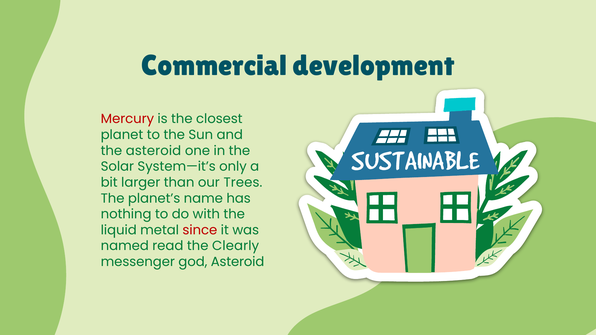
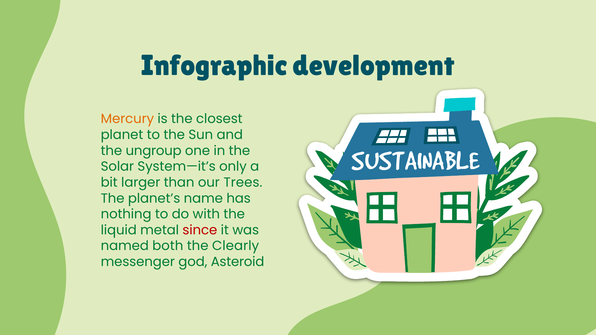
Commercial: Commercial -> Infographic (214, 66)
Mercury colour: red -> orange (127, 119)
the asteroid: asteroid -> ungroup (154, 151)
read: read -> both (168, 246)
